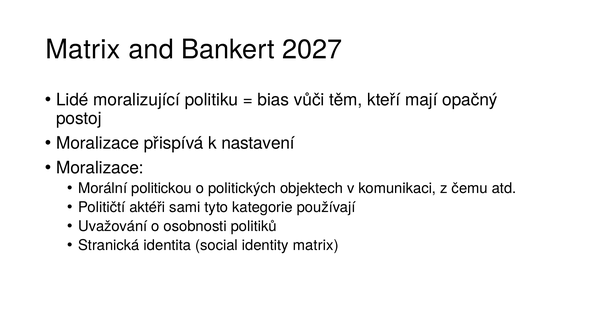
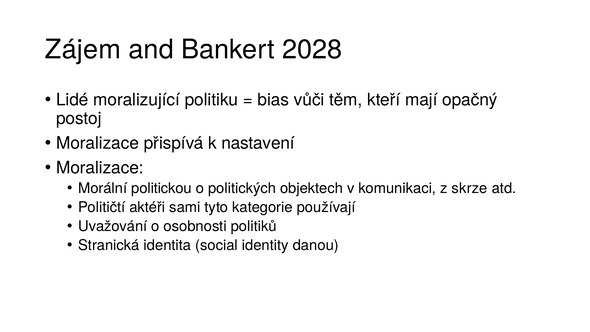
Matrix: Matrix -> Zájem (83, 50)
2027: 2027 -> 2028 (312, 50)
čemu: čemu -> skrze (470, 188)
identity matrix: matrix -> danou (316, 245)
